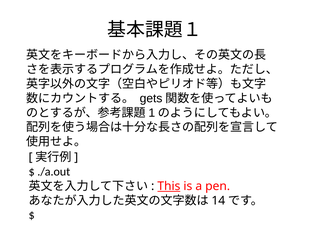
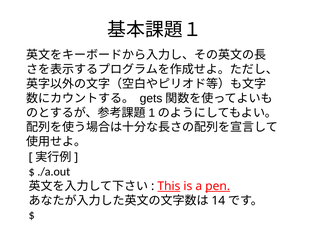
pen underline: none -> present (218, 186)
